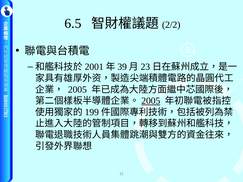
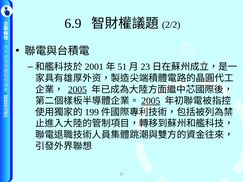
6.5: 6.5 -> 6.9 (73, 23)
39: 39 -> 51 (122, 67)
2005 underline: none -> present (77, 90)
